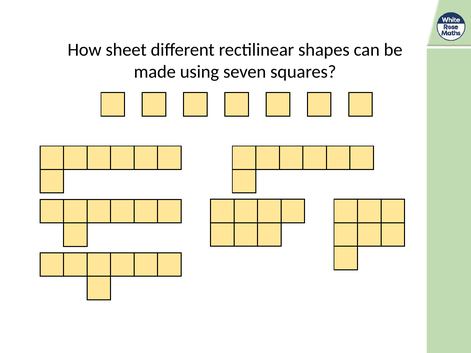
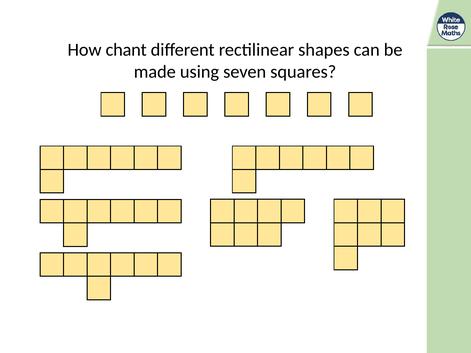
sheet: sheet -> chant (126, 50)
